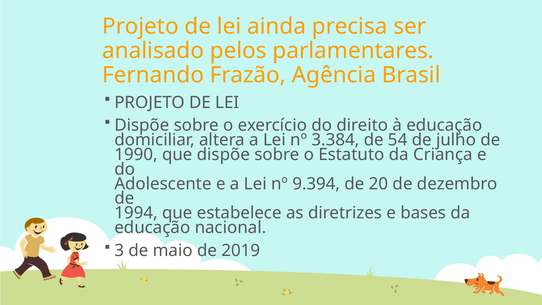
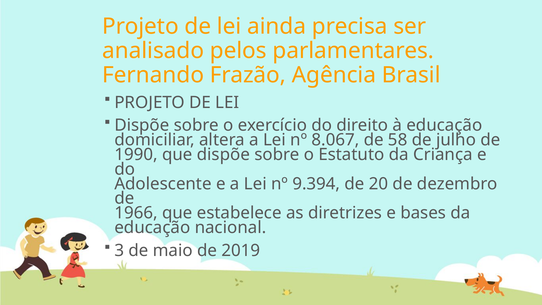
3.384: 3.384 -> 8.067 (335, 140)
54: 54 -> 58 (398, 140)
1994: 1994 -> 1966 (136, 213)
